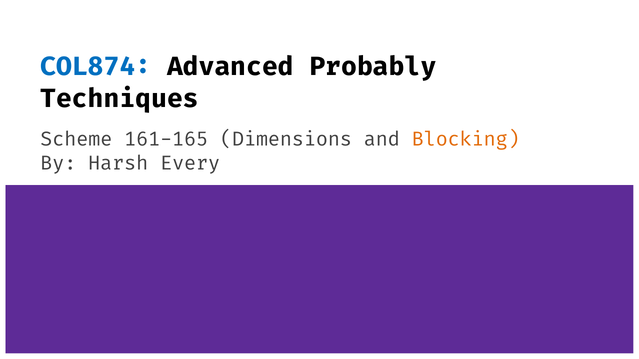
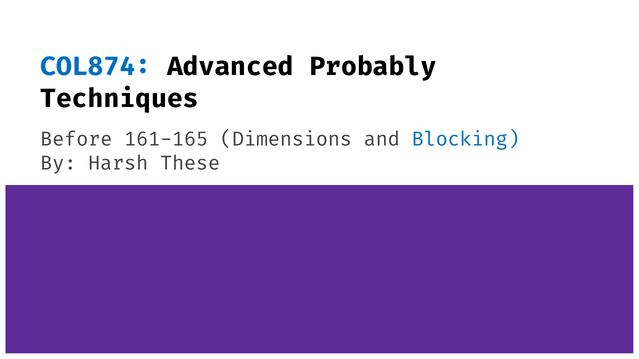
Scheme: Scheme -> Before (76, 139)
Blocking colour: orange -> blue (466, 139)
Every: Every -> These (190, 163)
